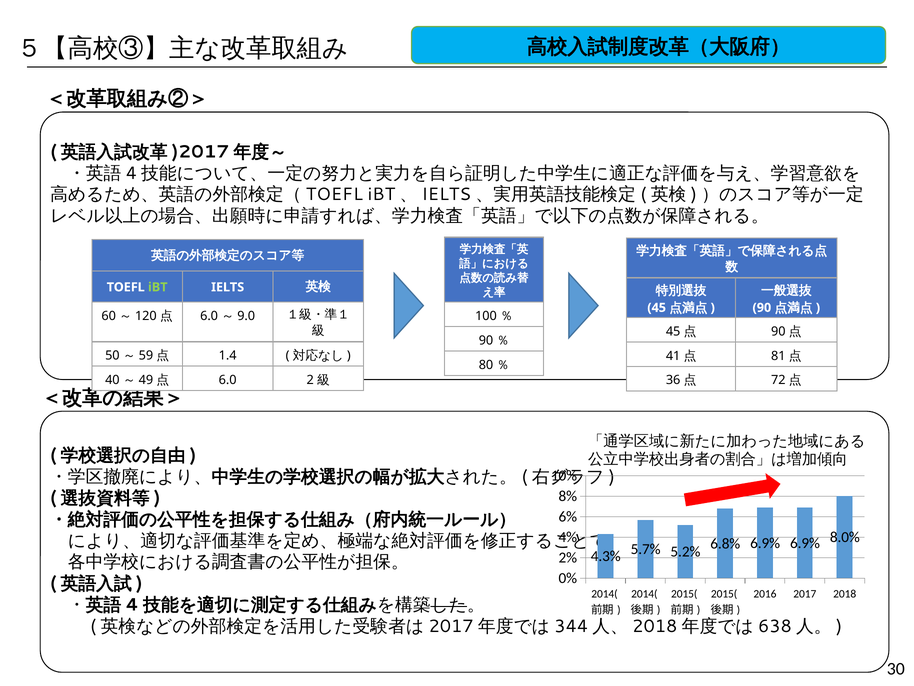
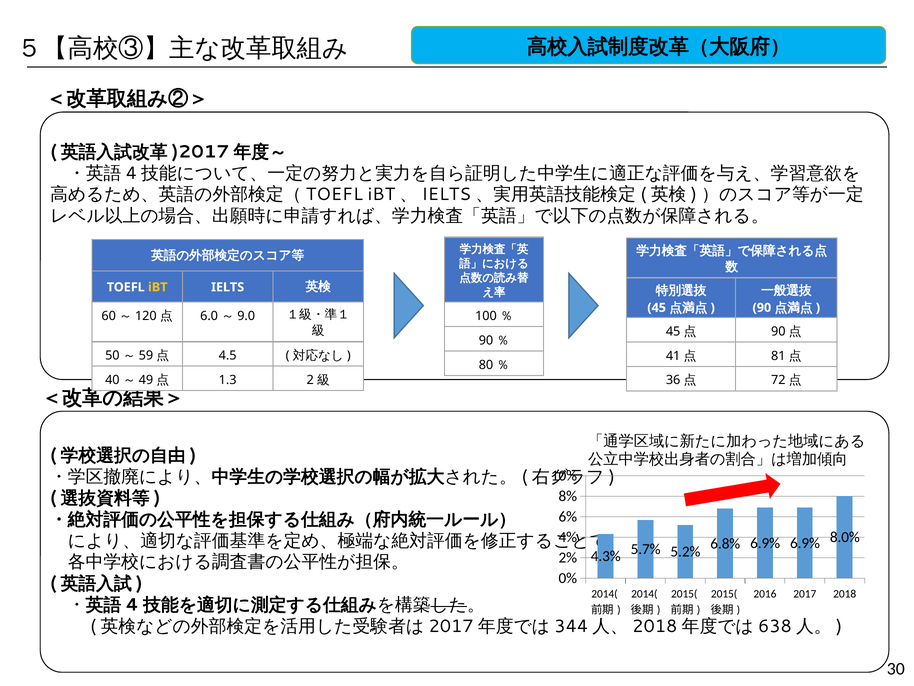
iBT colour: light green -> yellow (158, 287)
1.4: 1.4 -> 4.5 (228, 355)
6.0: 6.0 -> 1.3 (228, 380)
